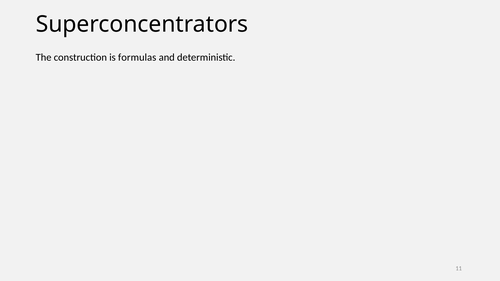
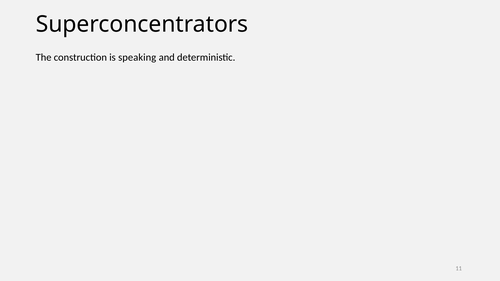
formulas: formulas -> speaking (137, 58)
